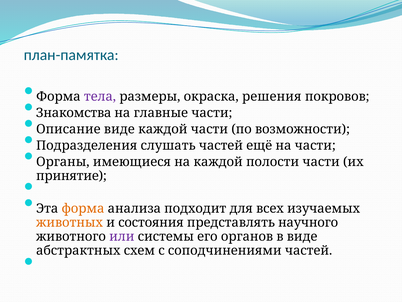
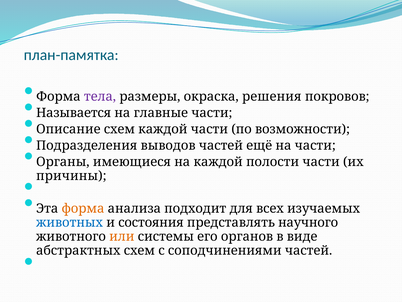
Знакомства: Знакомства -> Называется (74, 113)
Описание виде: виде -> схем (119, 129)
слушать: слушать -> выводов (168, 145)
принятие: принятие -> причины (71, 176)
животных colour: orange -> blue (70, 222)
или colour: purple -> orange (122, 236)
